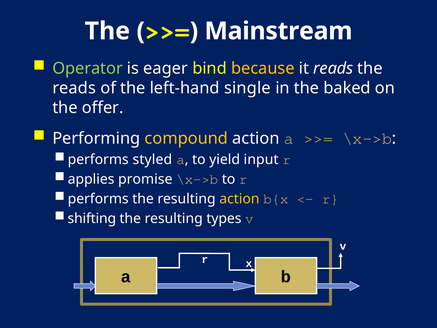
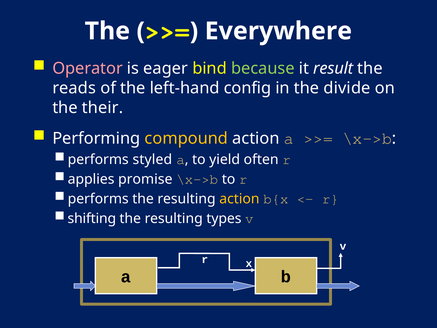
Mainstream: Mainstream -> Everywhere (278, 31)
Operator colour: light green -> pink (88, 68)
because colour: yellow -> light green (263, 68)
it reads: reads -> result (333, 68)
single: single -> config (247, 88)
baked: baked -> divide (347, 88)
offer: offer -> their (103, 108)
input: input -> often (261, 159)
